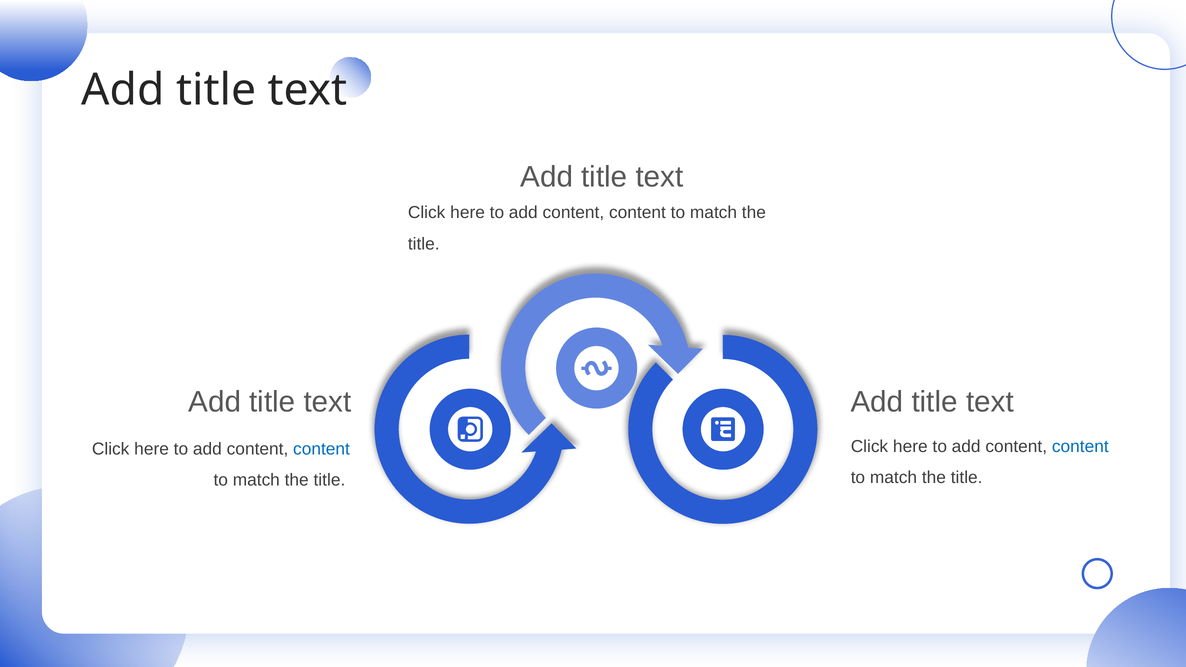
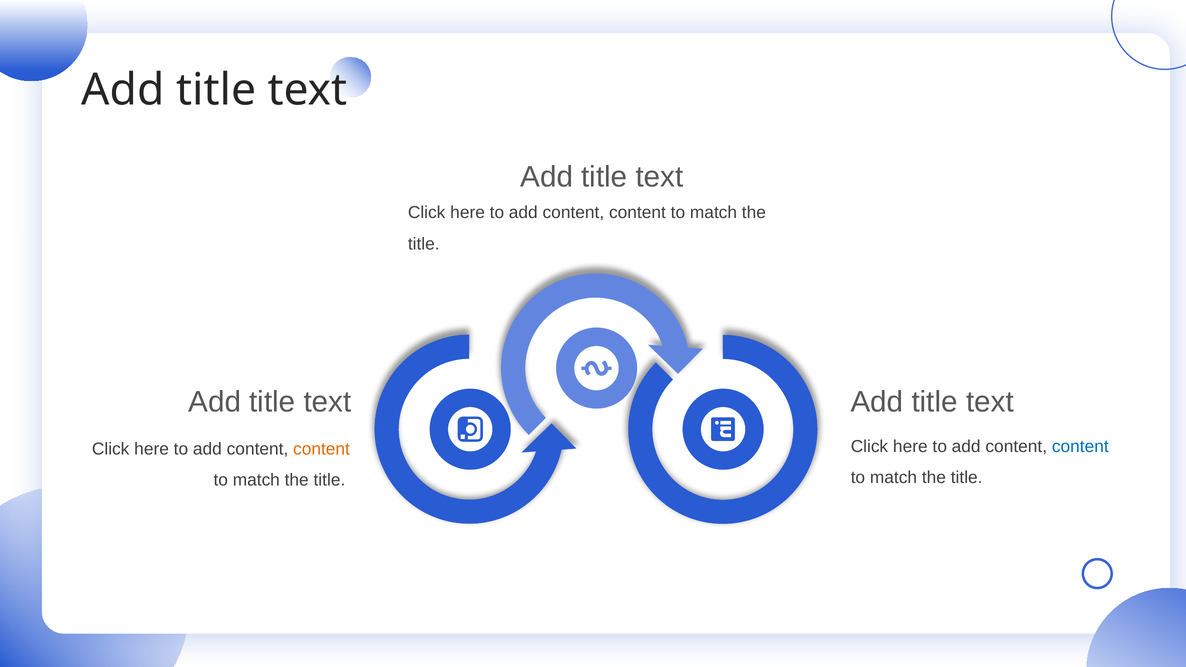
content colour: blue -> orange (321, 449)
